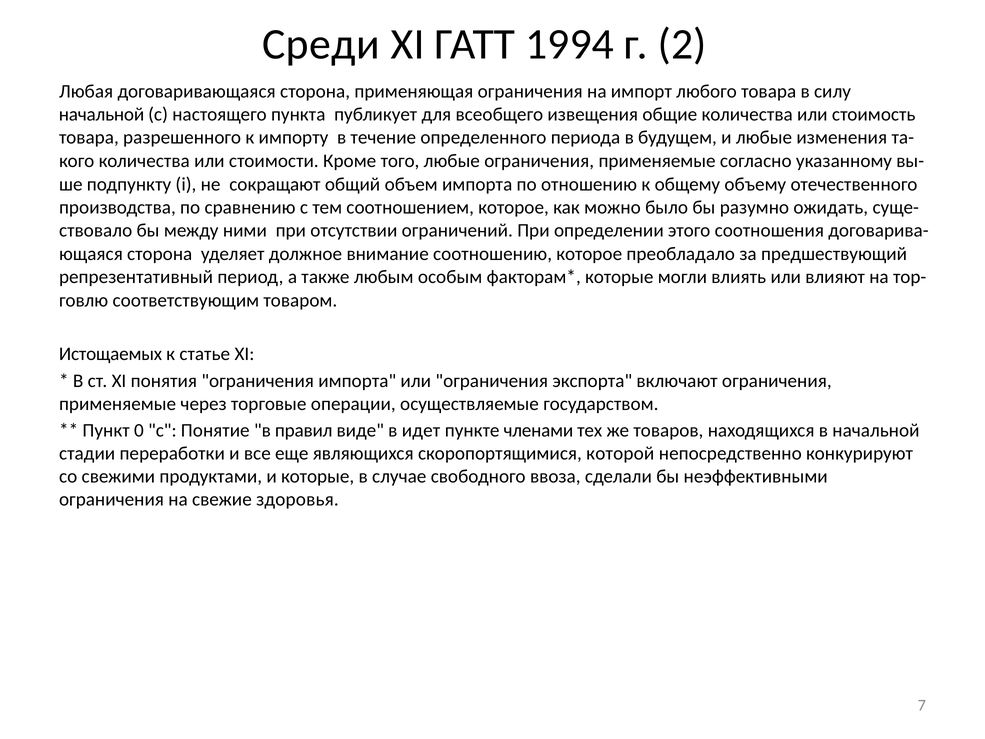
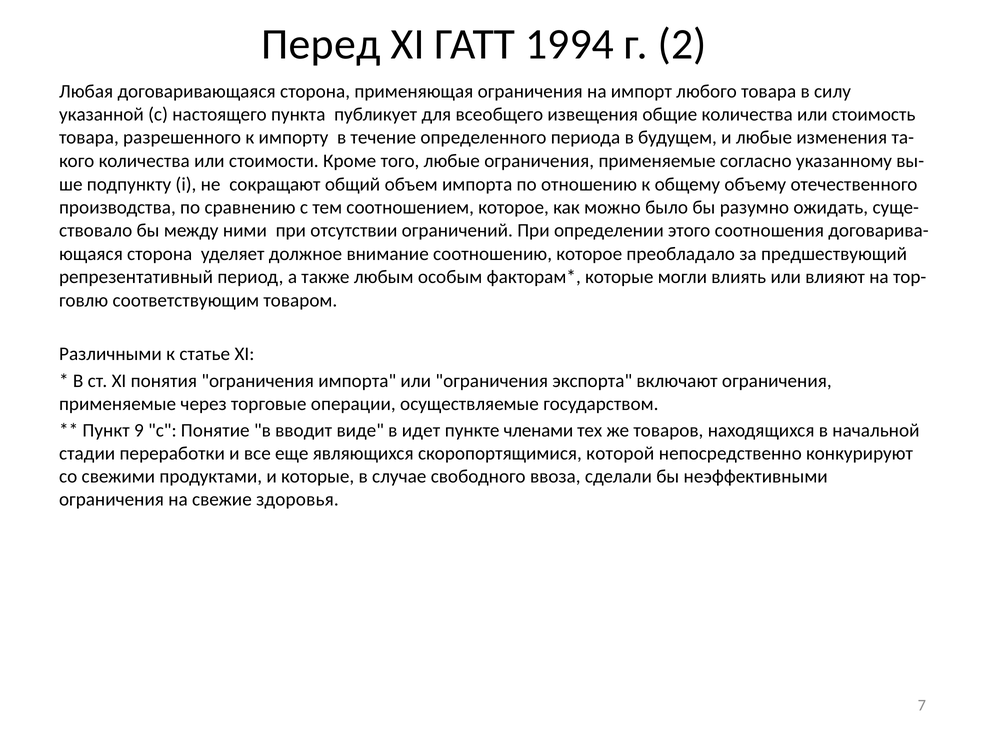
Среди: Среди -> Перед (321, 44)
начальной: начальной -> указанной (101, 115)
Истощаемых: Истощаемых -> Различными (110, 354)
0: 0 -> 9 (139, 430)
правил: правил -> вводит (304, 430)
